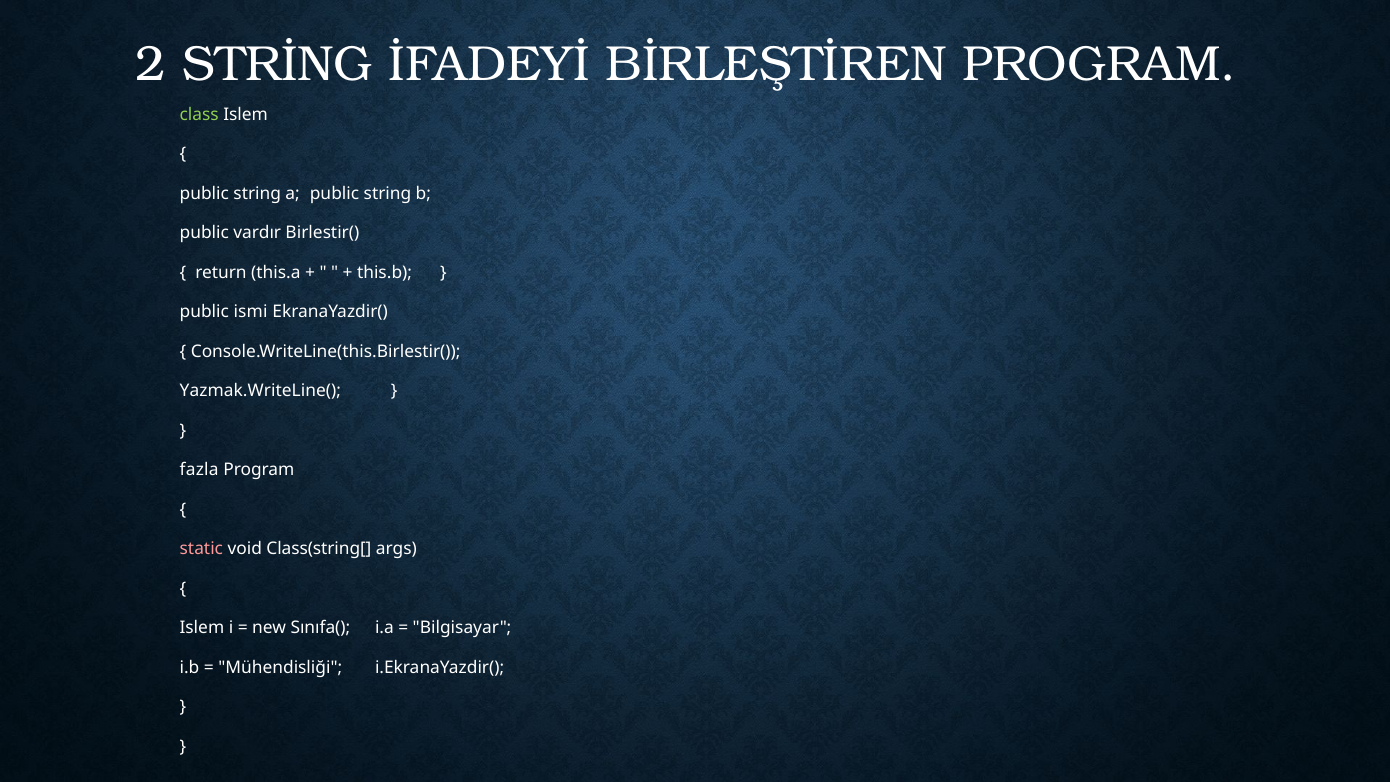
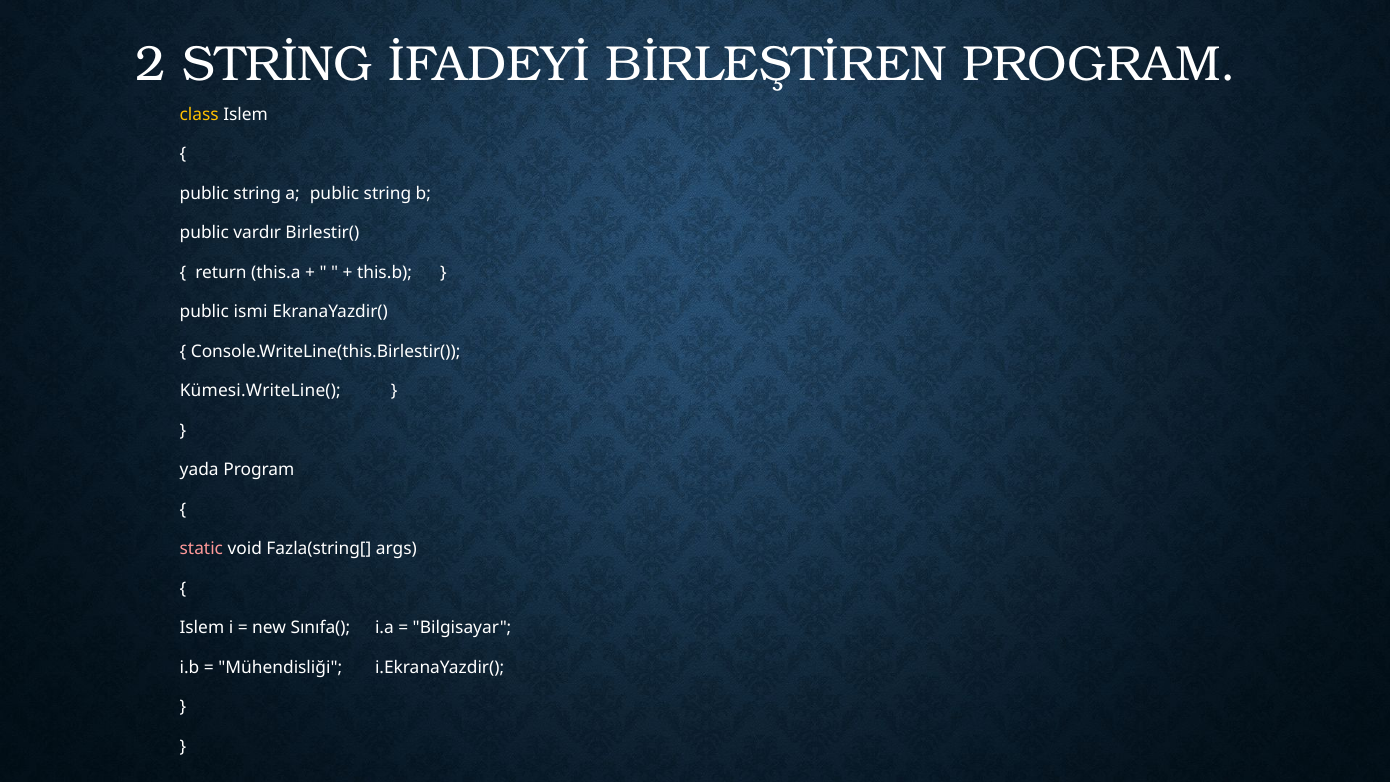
class colour: light green -> yellow (199, 115)
Yazmak.WriteLine(: Yazmak.WriteLine( -> Kümesi.WriteLine( (260, 391)
fazla: fazla -> yada (199, 470)
Class(string[: Class(string[ -> Fazla(string[ (319, 549)
